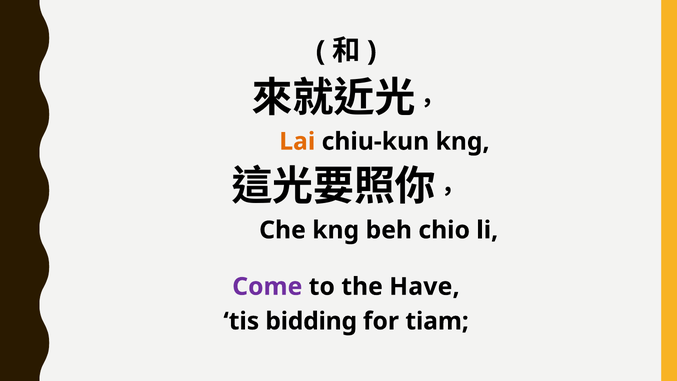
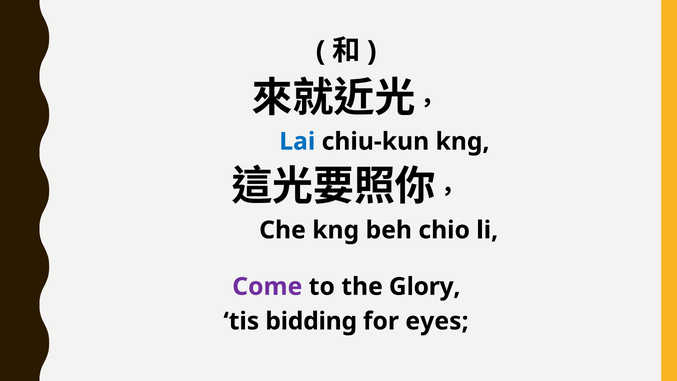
Lai colour: orange -> blue (297, 141)
Have: Have -> Glory (425, 287)
tiam: tiam -> eyes (437, 321)
